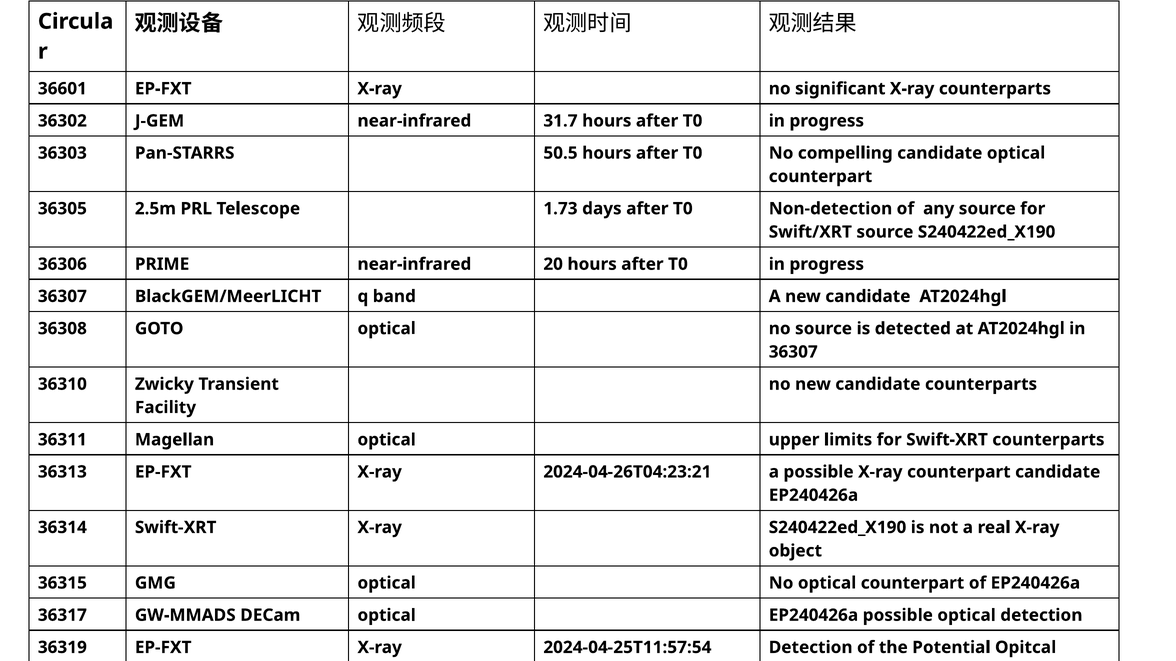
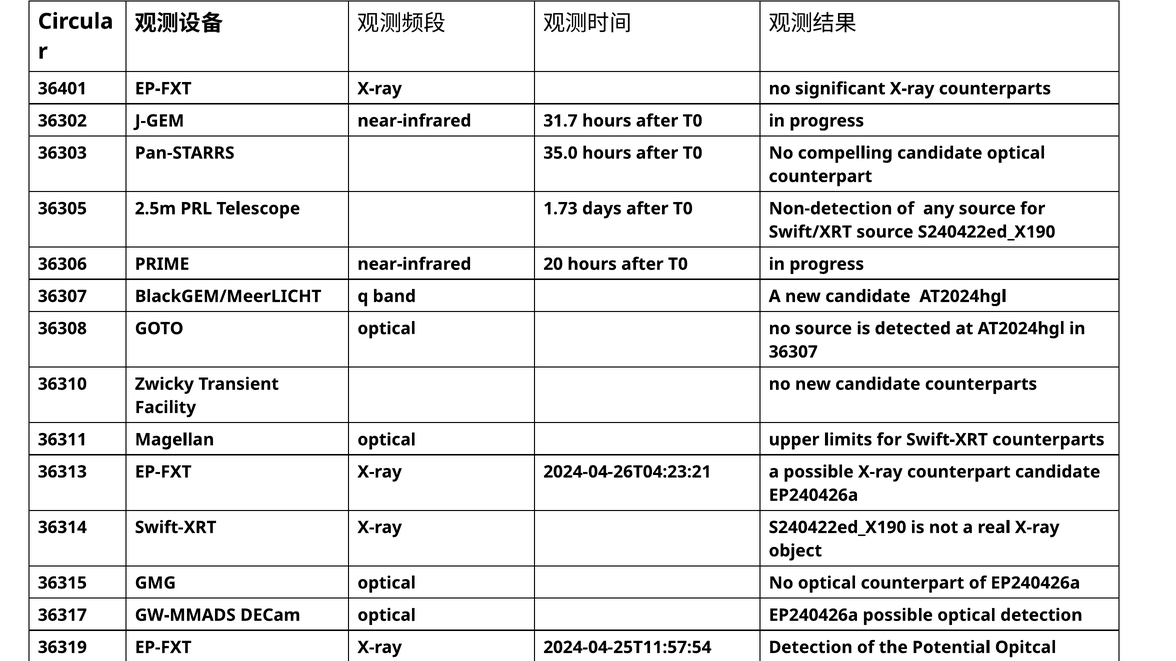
36601: 36601 -> 36401 (62, 89)
50.5: 50.5 -> 35.0 (560, 153)
